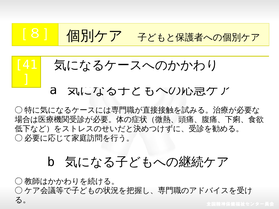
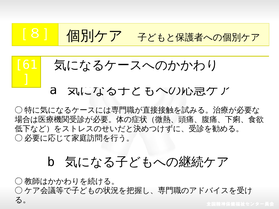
41: 41 -> 61 (26, 65)
